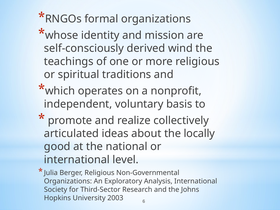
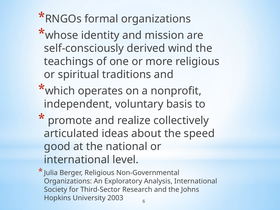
locally: locally -> speed (199, 134)
